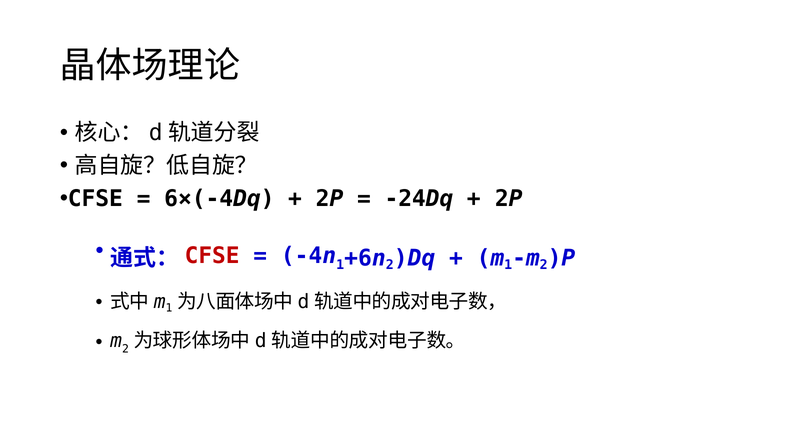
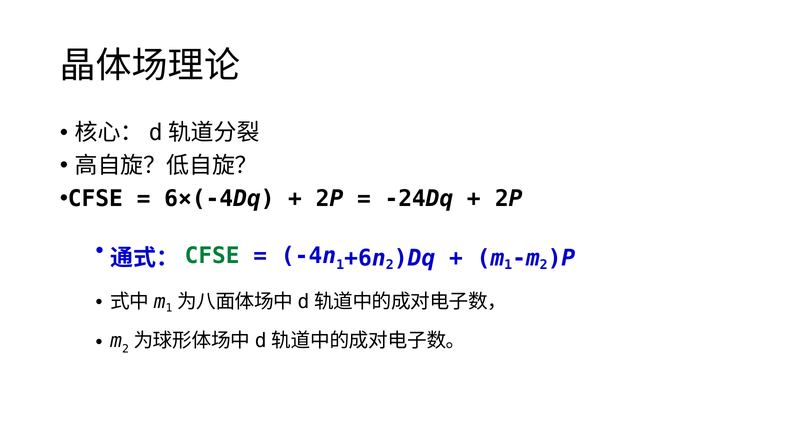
CFSE colour: red -> green (212, 256)
